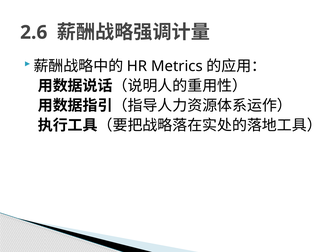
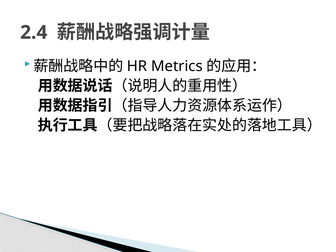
2.6: 2.6 -> 2.4 (34, 32)
